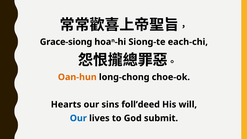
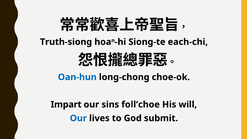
Grace-siong: Grace-siong -> Truth-siong (66, 42)
Oan-hun colour: orange -> blue (77, 77)
Hearts: Hearts -> Impart (66, 104)
foll’deed: foll’deed -> foll’choe (141, 104)
